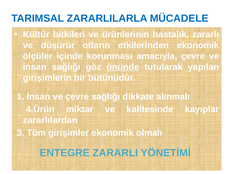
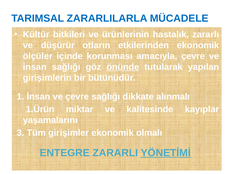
4.Ürün: 4.Ürün -> 1.Ürün (40, 110)
zararlılardan: zararlılardan -> yaşamalarını (50, 121)
YÖNETİMİ underline: none -> present (166, 154)
